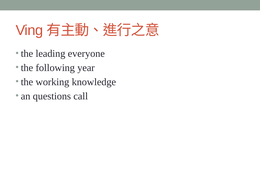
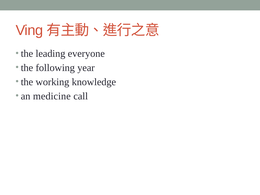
questions: questions -> medicine (52, 96)
